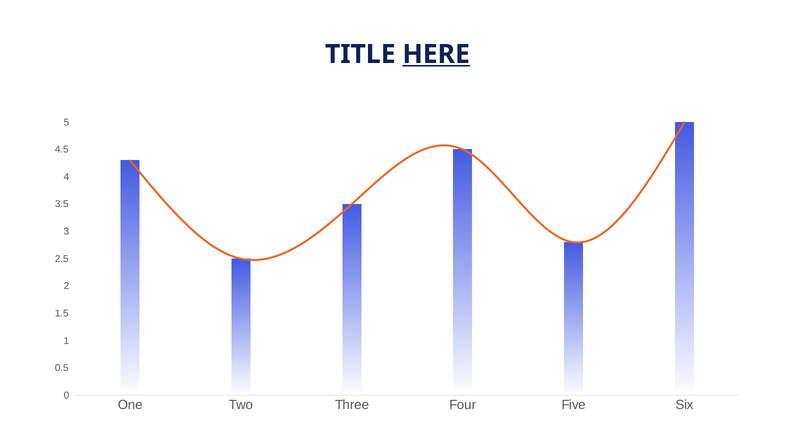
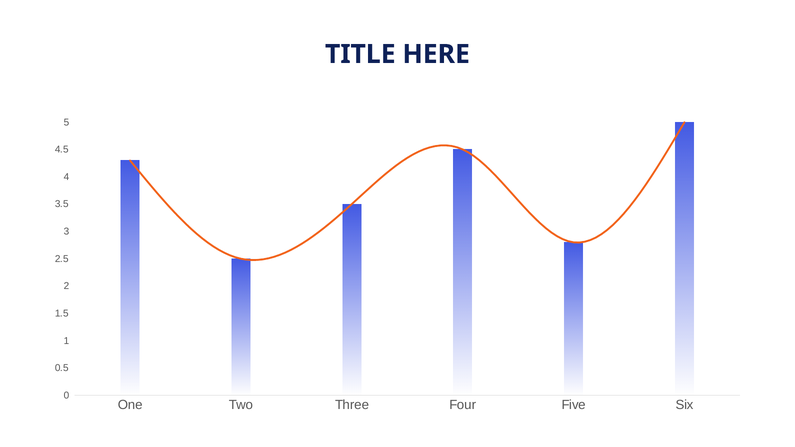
HERE underline: present -> none (436, 54)
